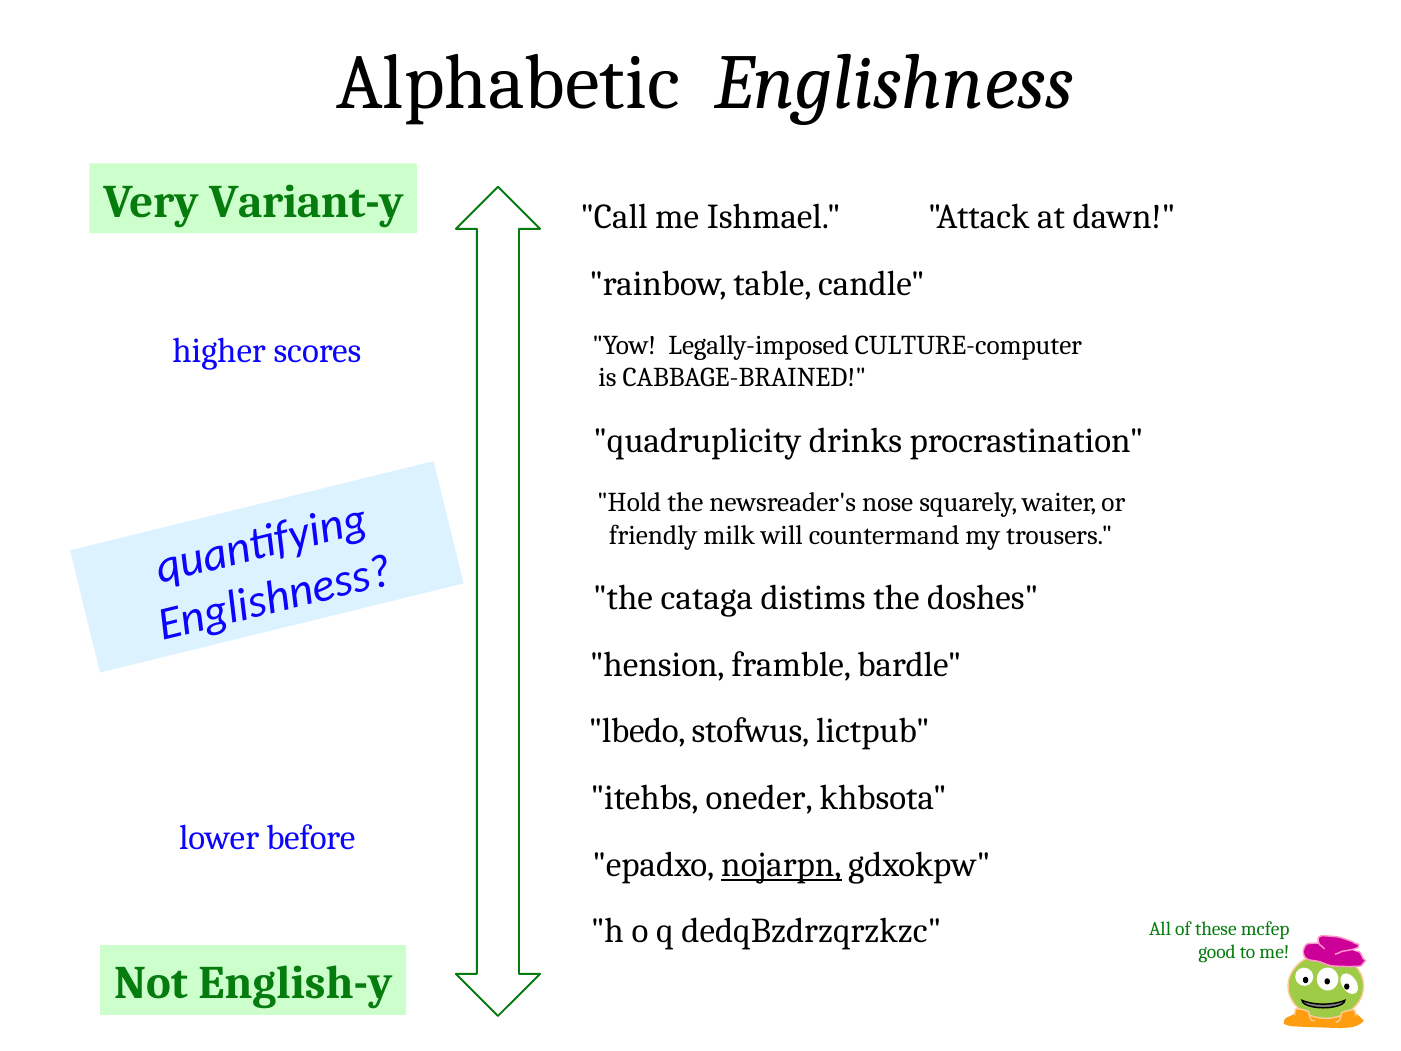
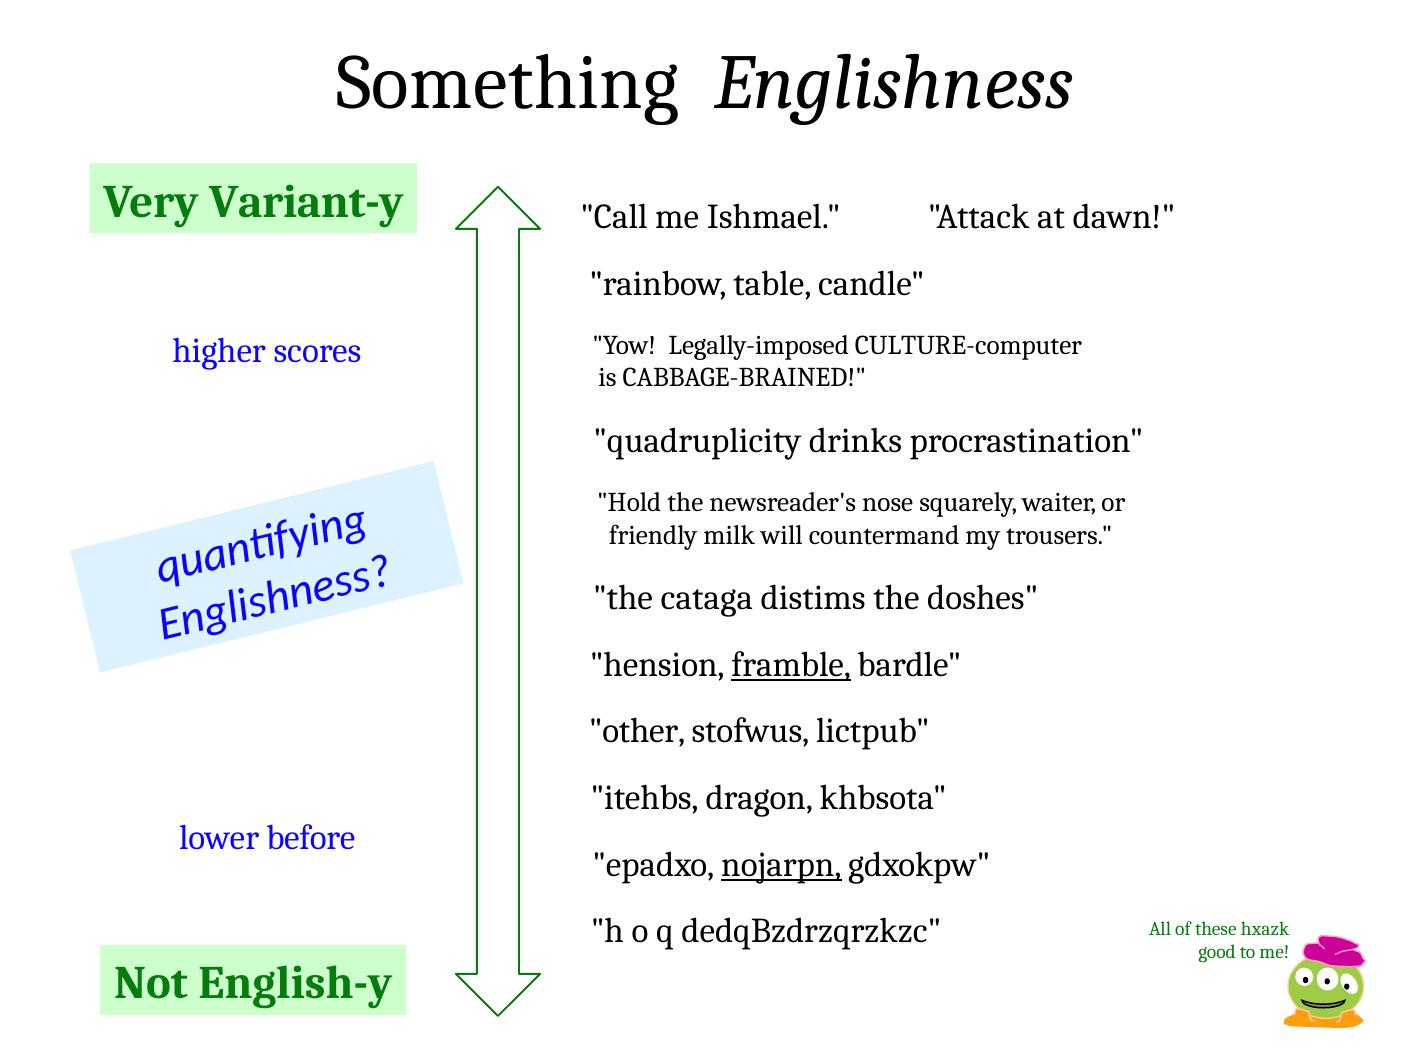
Alphabetic: Alphabetic -> Something (508, 82)
framble underline: none -> present (791, 664)
lbedo: lbedo -> other (637, 731)
oneder: oneder -> dragon (759, 798)
mcfep: mcfep -> hxazk (1265, 928)
